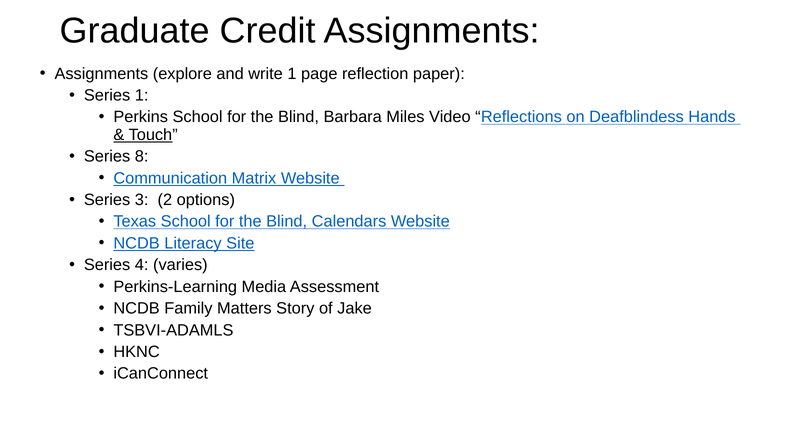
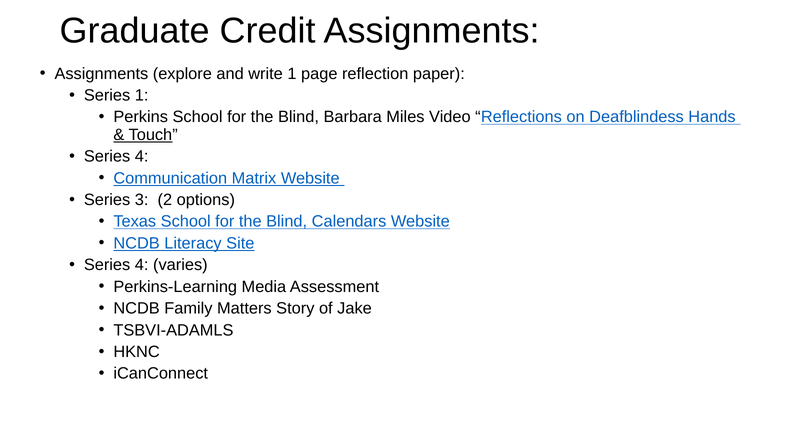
8: 8 -> 4 (142, 157)
